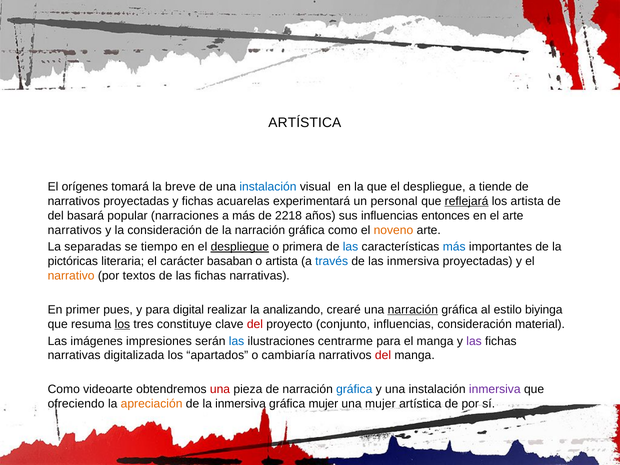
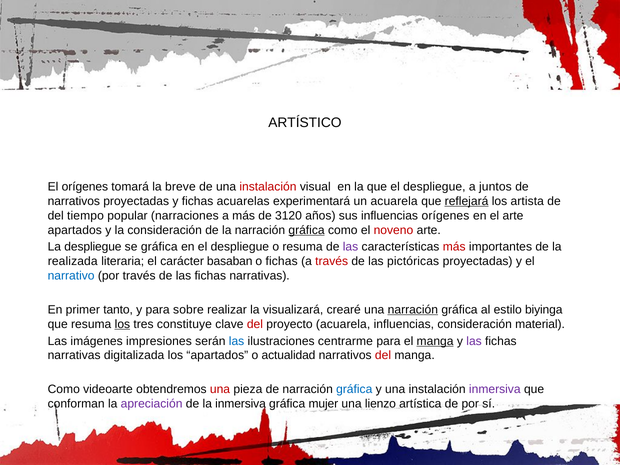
ARTÍSTICA: ARTÍSTICA -> ARTÍSTICO (305, 123)
instalación colour: blue -> red (268, 187)
tiende: tiende -> juntos (495, 187)
un personal: personal -> acuarela (394, 201)
basará: basará -> tiempo (85, 216)
2218: 2218 -> 3120 (288, 216)
influencias entonces: entonces -> orígenes (445, 216)
narrativos: narrativos -> apartados (75, 230)
gráfica underline: none -> present (307, 230)
noveno colour: orange -> red (393, 230)
La separadas: separadas -> despliegue (93, 247)
se tiempo: tiempo -> gráfica (159, 247)
despliegue underline: present -> none (240, 247)
o primera: primera -> resuma (303, 247)
las colour: blue -> purple (351, 247)
más colour: blue -> red (454, 247)
pictóricas: pictóricas -> realizada (73, 261)
o artista: artista -> fichas (282, 261)
través colour: blue -> red (332, 261)
las inmersiva: inmersiva -> pictóricas (413, 261)
narrativo colour: orange -> blue (71, 276)
por textos: textos -> través (139, 276)
pues: pues -> tanto (118, 310)
digital: digital -> sobre (188, 310)
analizando: analizando -> visualizará (293, 310)
proyecto conjunto: conjunto -> acuarela (343, 324)
manga underline: none -> present (435, 341)
cambiaría: cambiaría -> actualidad (289, 355)
ofreciendo: ofreciendo -> conforman (76, 404)
apreciación colour: orange -> purple (152, 404)
una mujer: mujer -> lienzo (380, 404)
